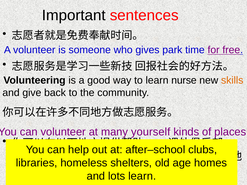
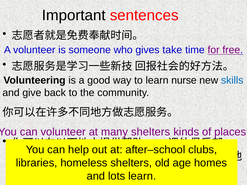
park: park -> take (172, 50)
skills colour: orange -> blue (232, 80)
many yourself: yourself -> shelters (151, 132)
